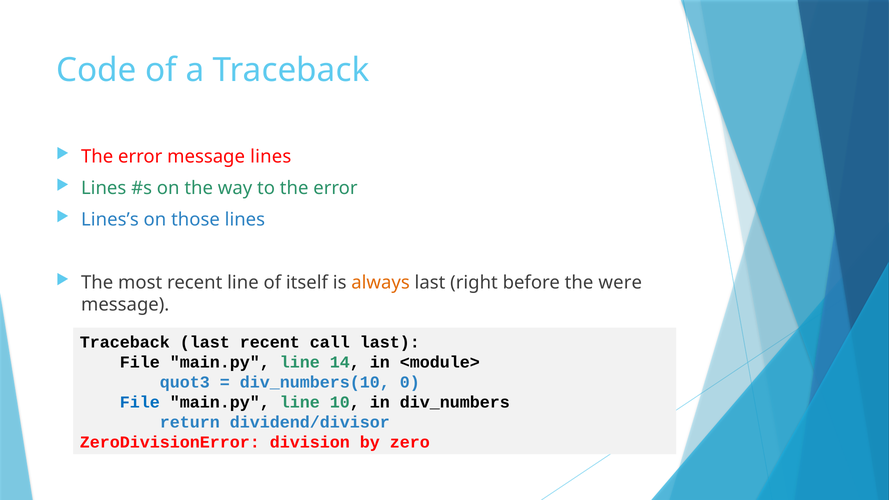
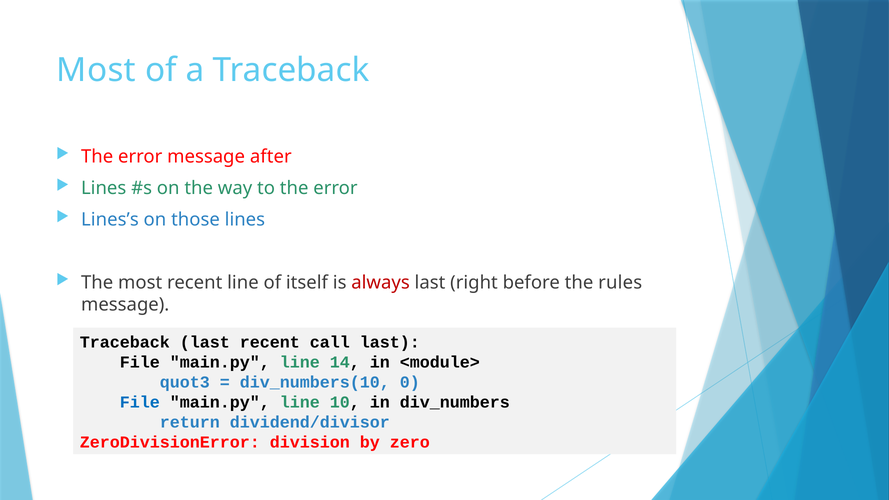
Code: Code -> Most (96, 70)
message lines: lines -> after (271, 157)
always colour: orange -> red (381, 282)
were: were -> rules (620, 282)
